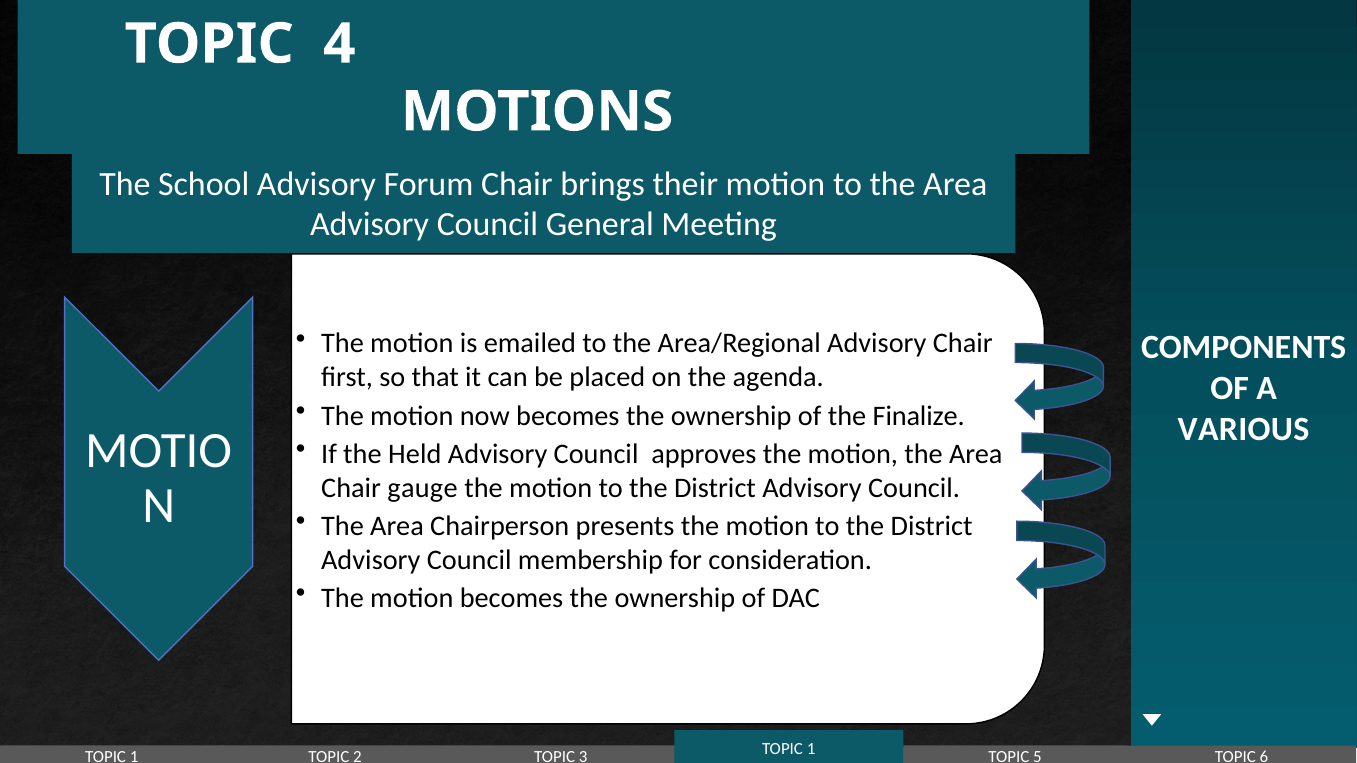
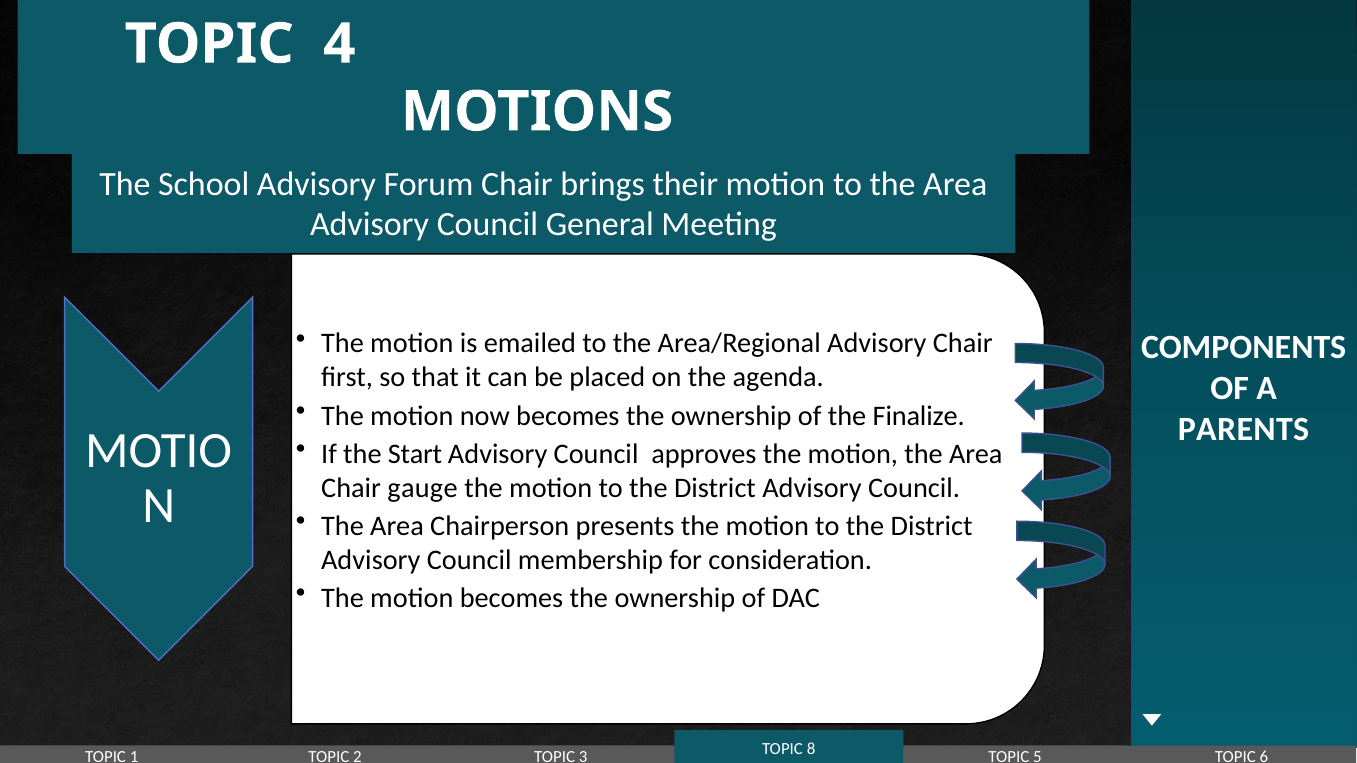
VARIOUS: VARIOUS -> PARENTS (1244, 429)
Held: Held -> Start (415, 454)
1: 1 -> 8 (811, 749)
